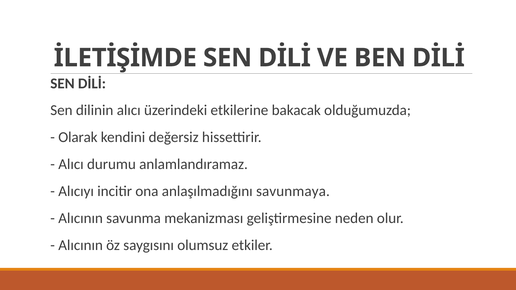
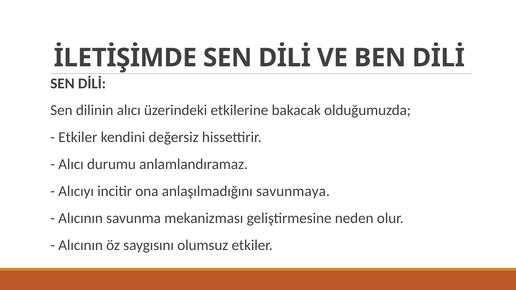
Olarak: Olarak -> Etkiler (78, 137)
